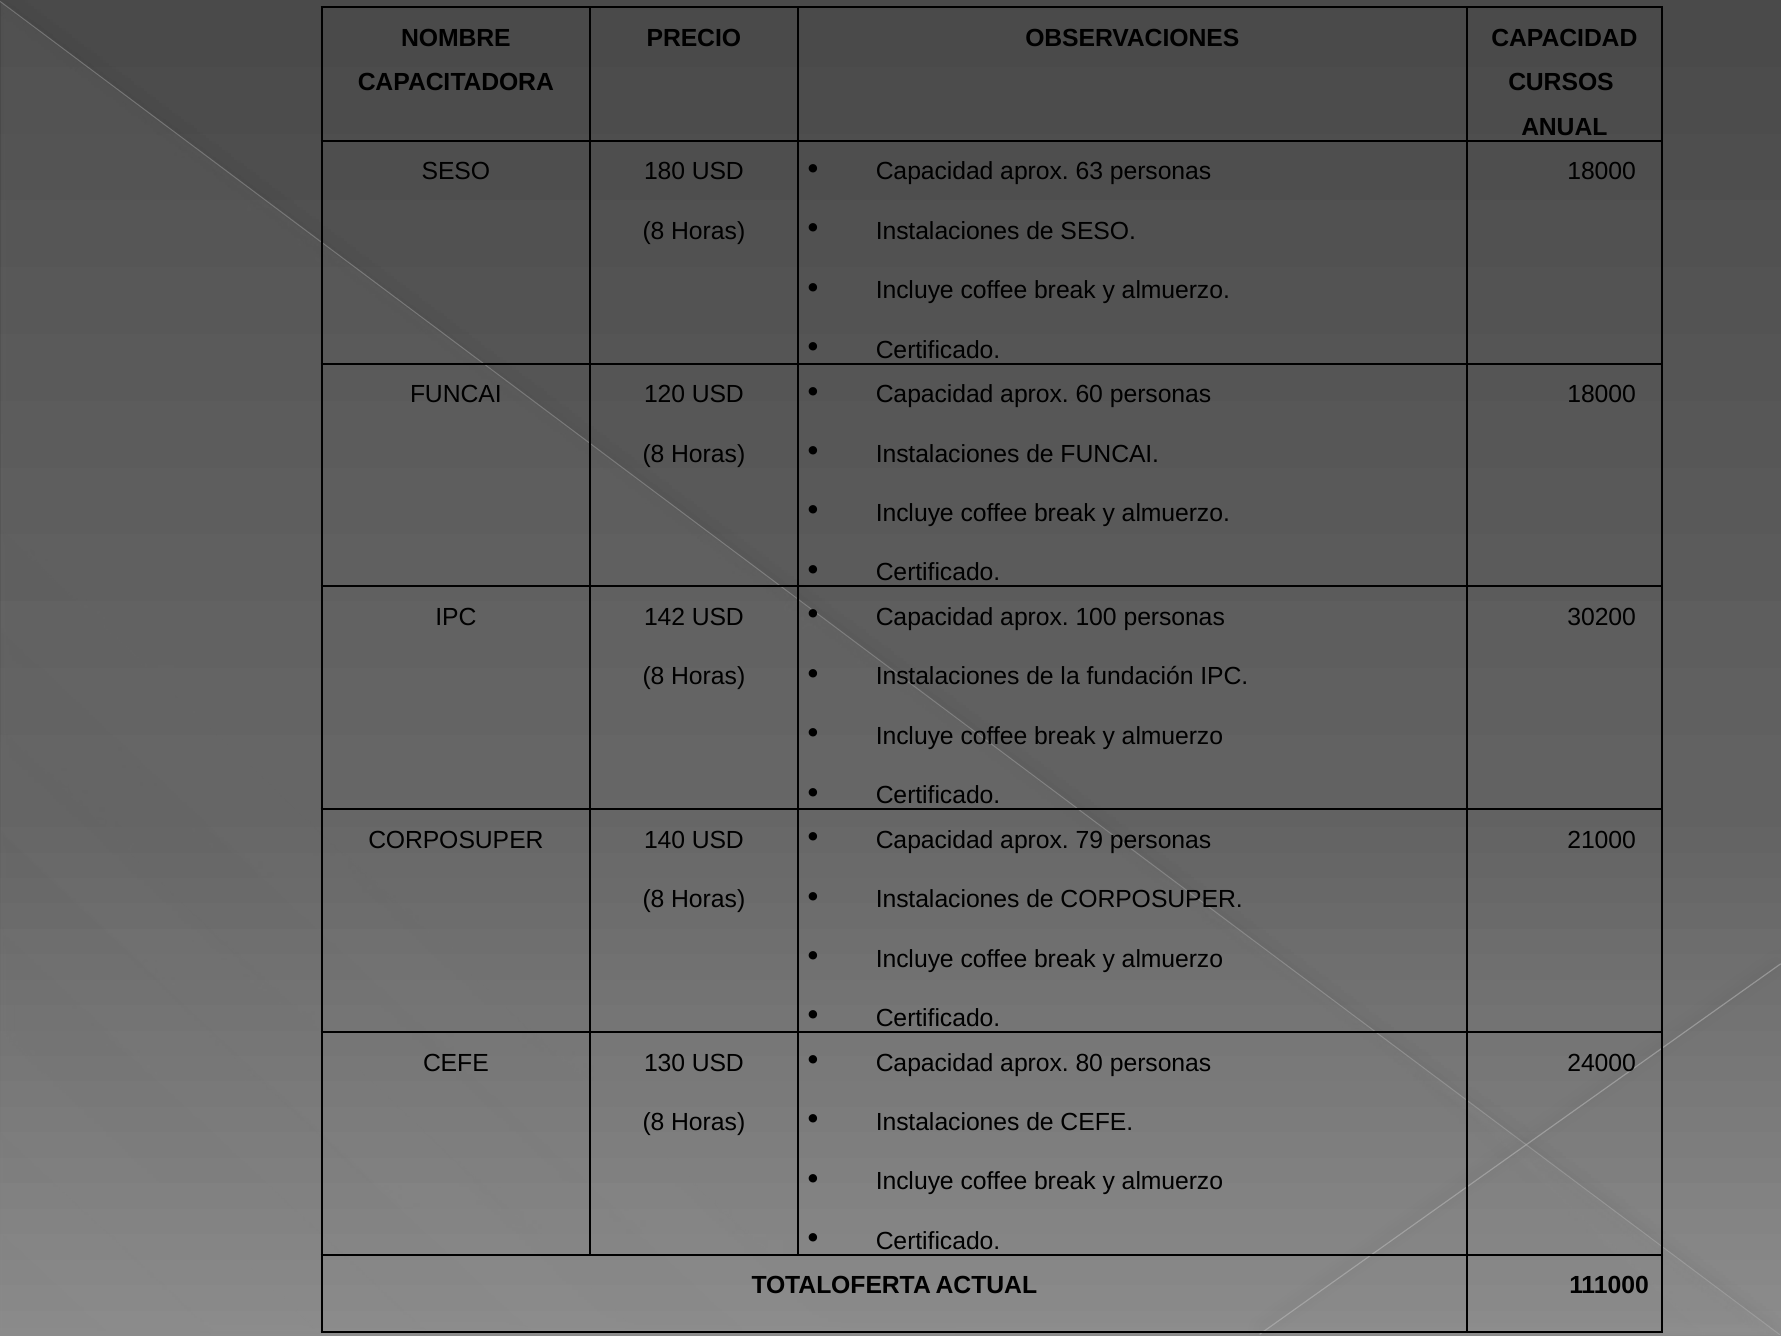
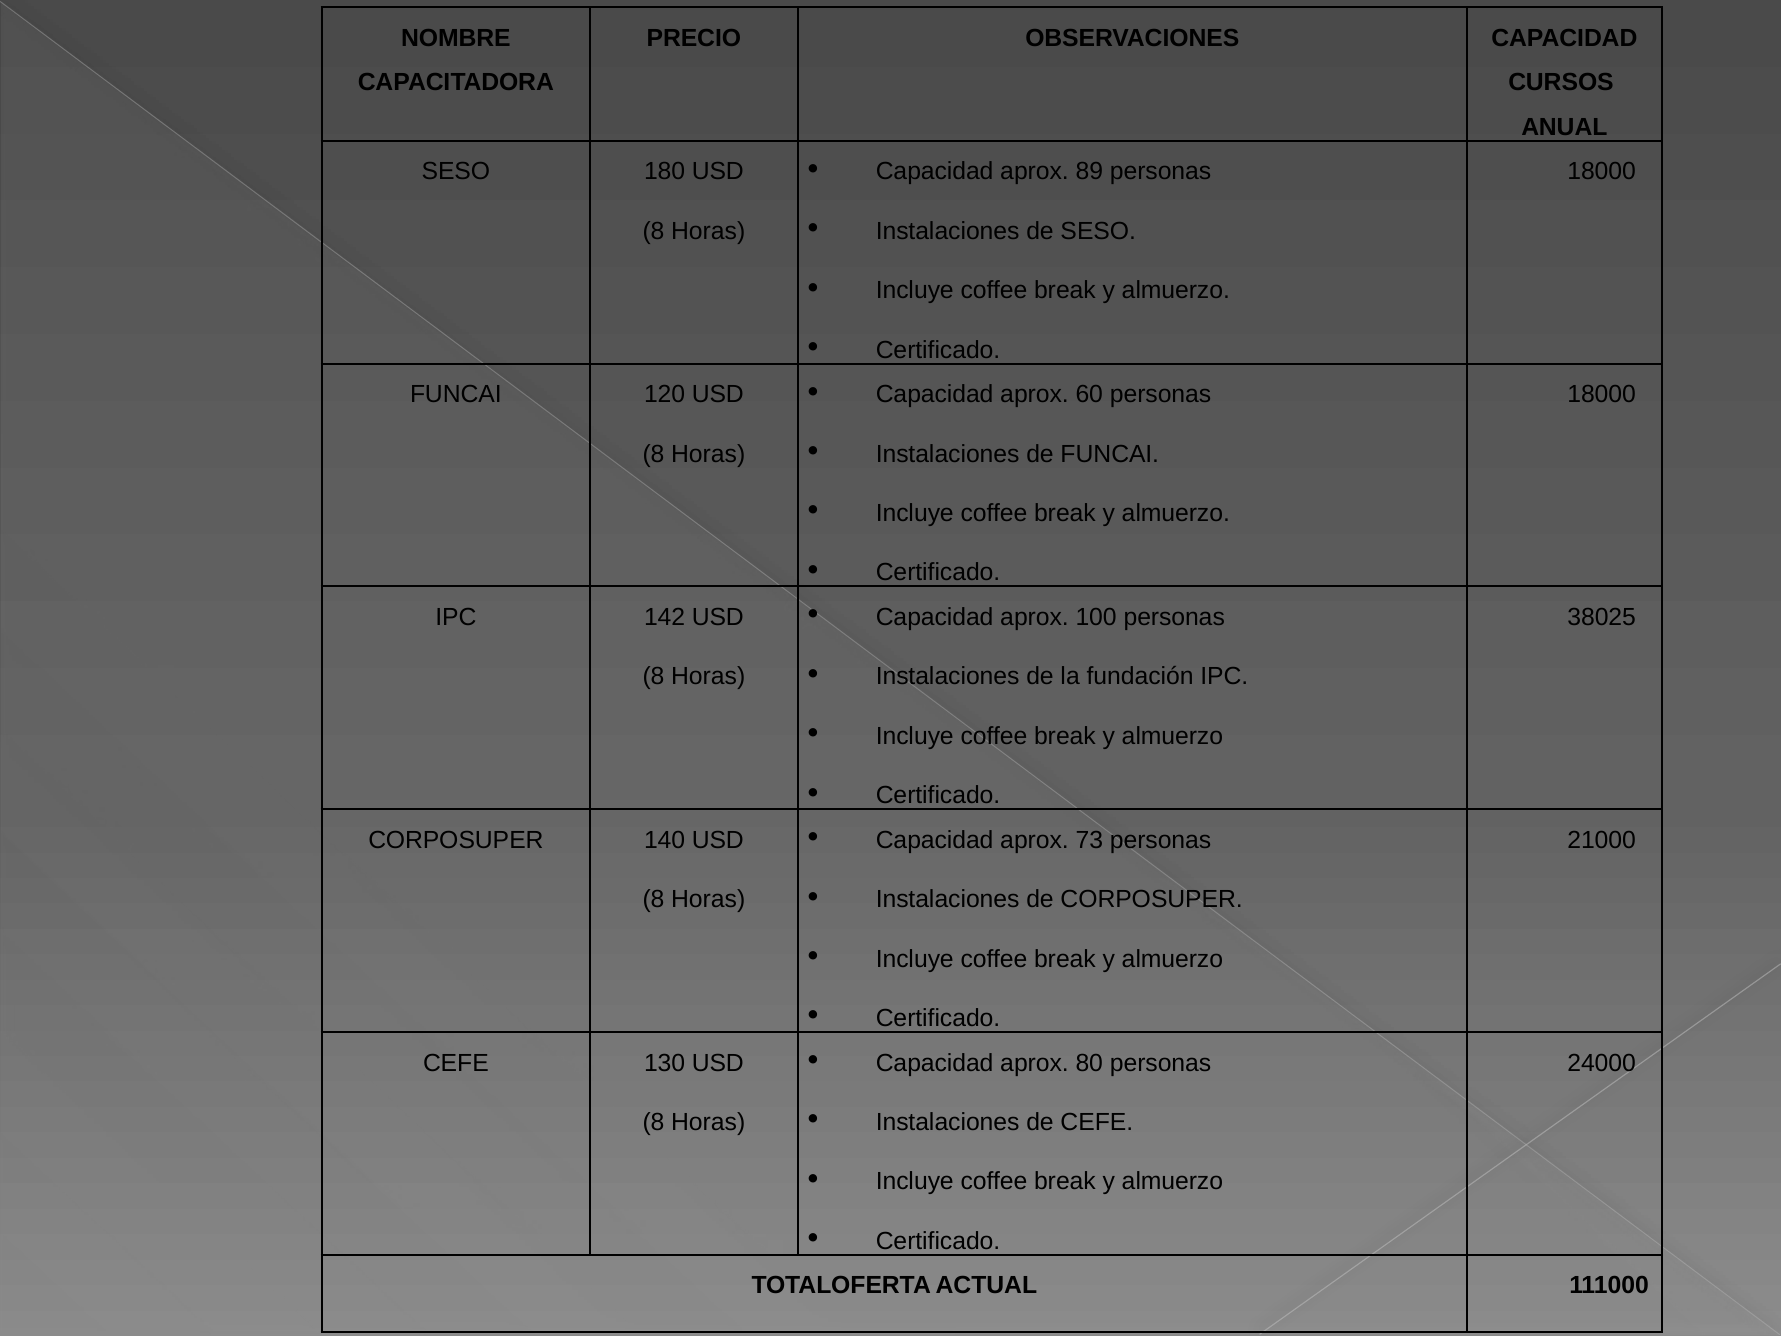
63: 63 -> 89 (1089, 172)
30200: 30200 -> 38025 (1602, 617)
79: 79 -> 73 (1089, 840)
